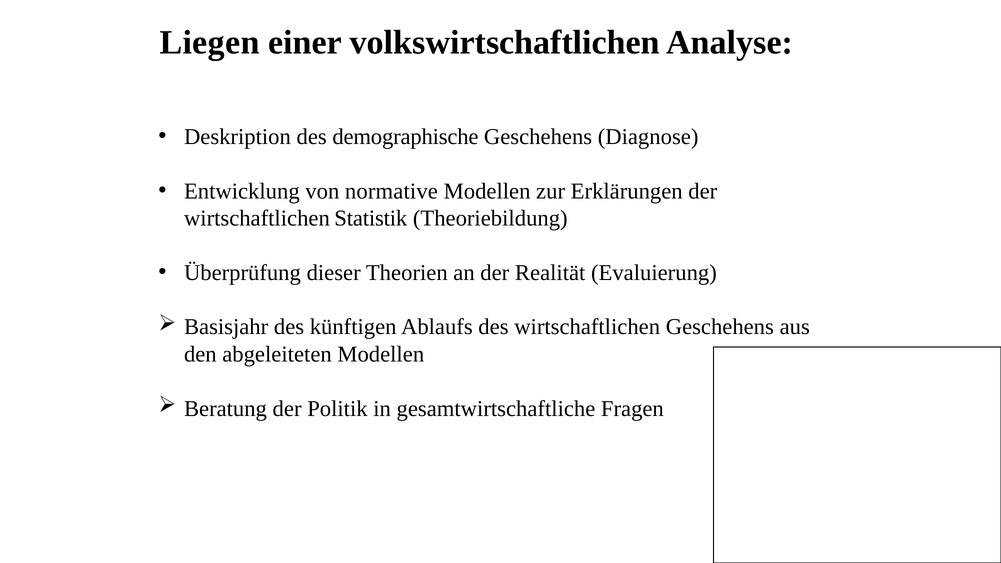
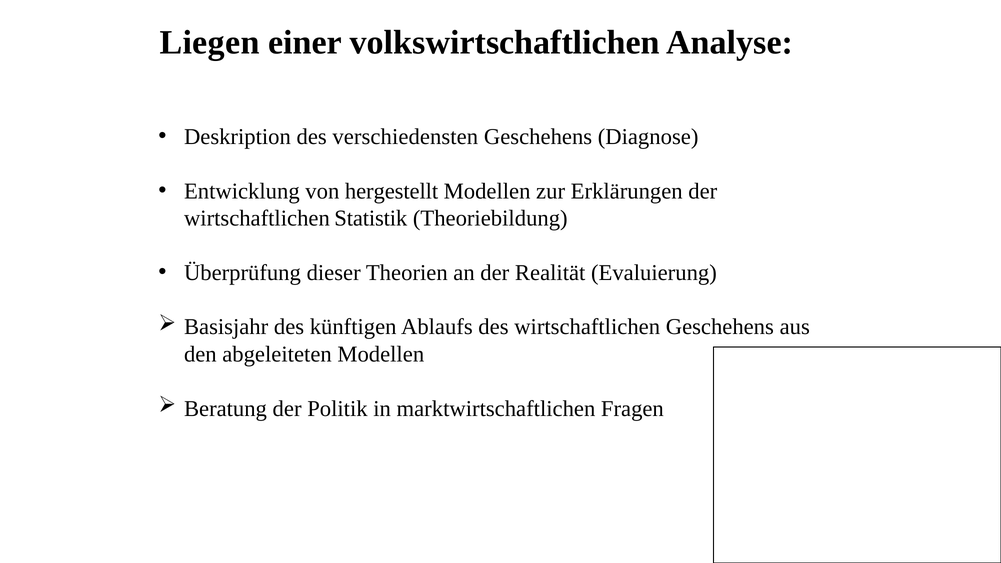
demographische: demographische -> verschiedensten (405, 137)
normative: normative -> hergestellt (392, 191)
gesamtwirtschaftliche: gesamtwirtschaftliche -> marktwirtschaftlichen (496, 409)
